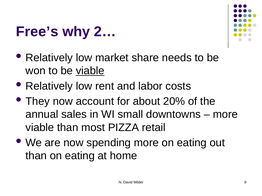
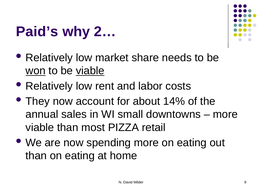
Free’s: Free’s -> Paid’s (37, 32)
won underline: none -> present (36, 71)
20%: 20% -> 14% (174, 102)
